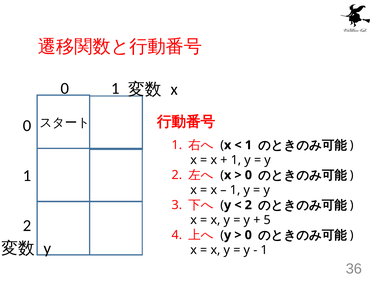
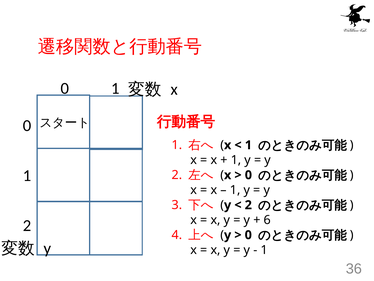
5: 5 -> 6 (267, 220)
